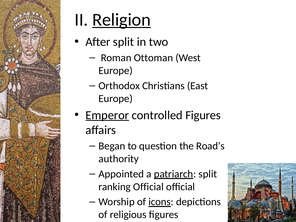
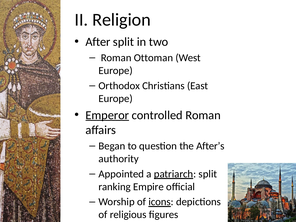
Religion underline: present -> none (121, 20)
controlled Figures: Figures -> Roman (203, 115)
Road’s: Road’s -> After’s (210, 146)
ranking Official: Official -> Empire (148, 187)
